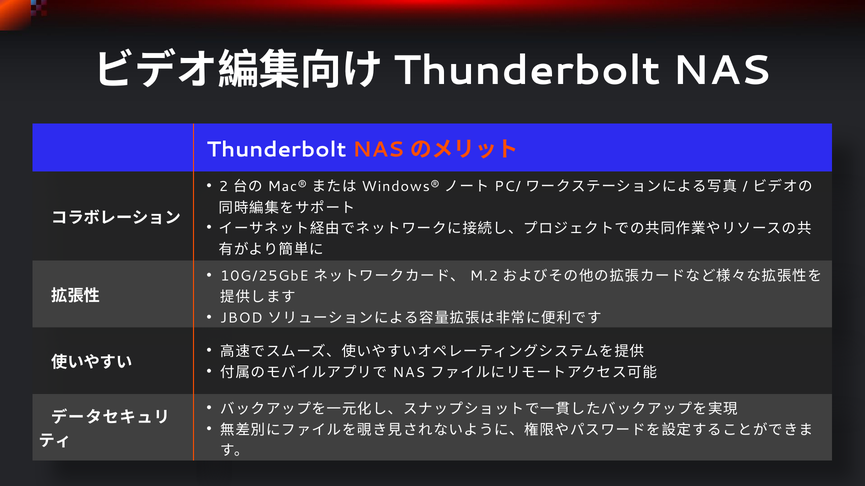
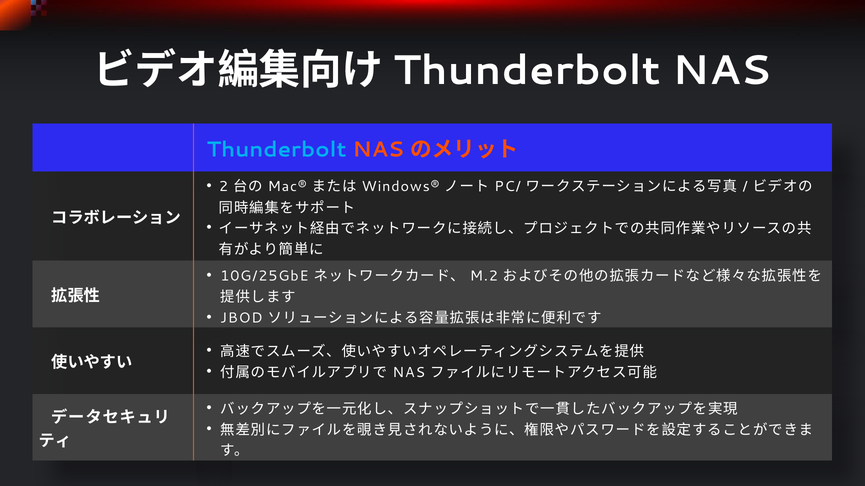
Thunderbolt colour: white -> light blue (277, 150)
